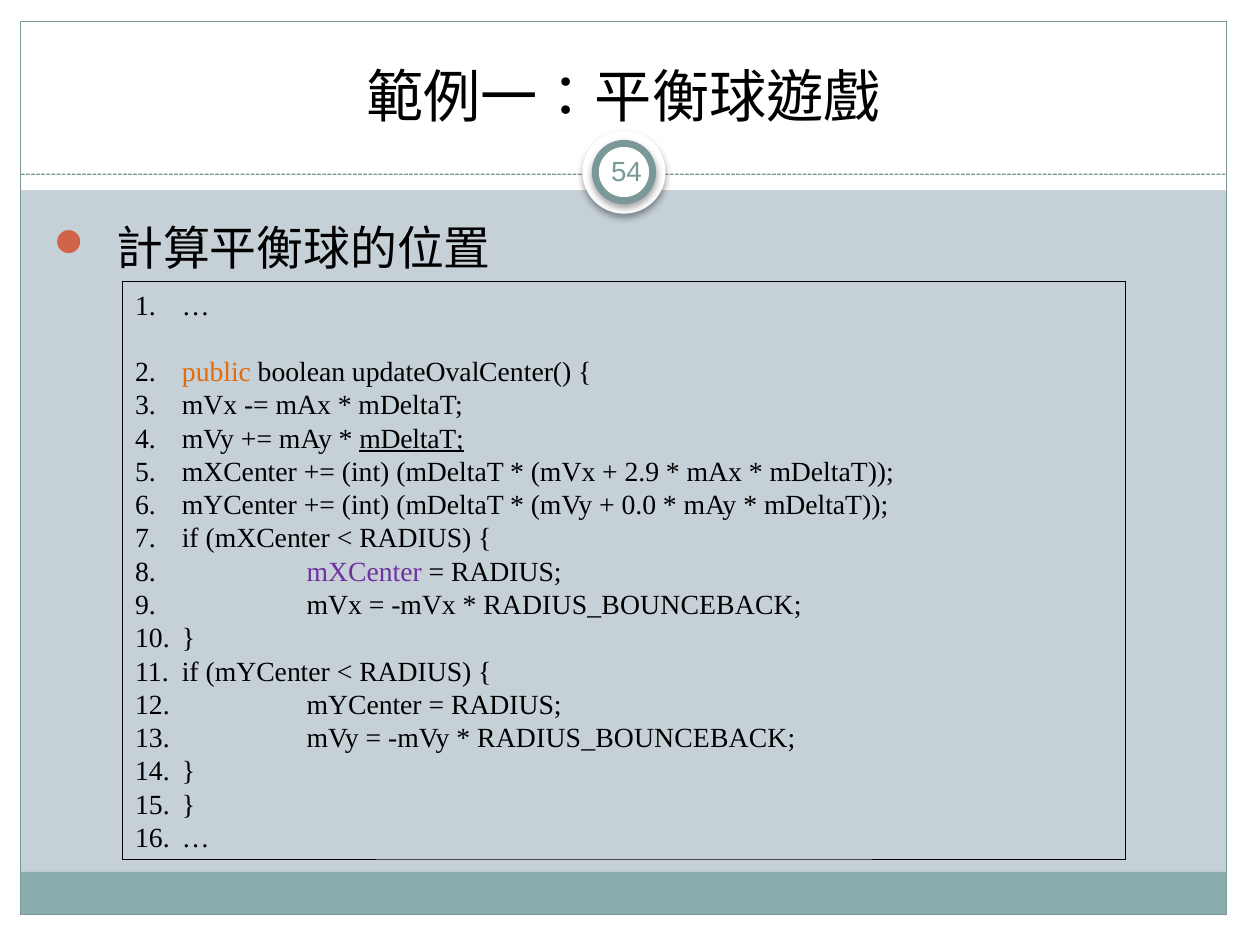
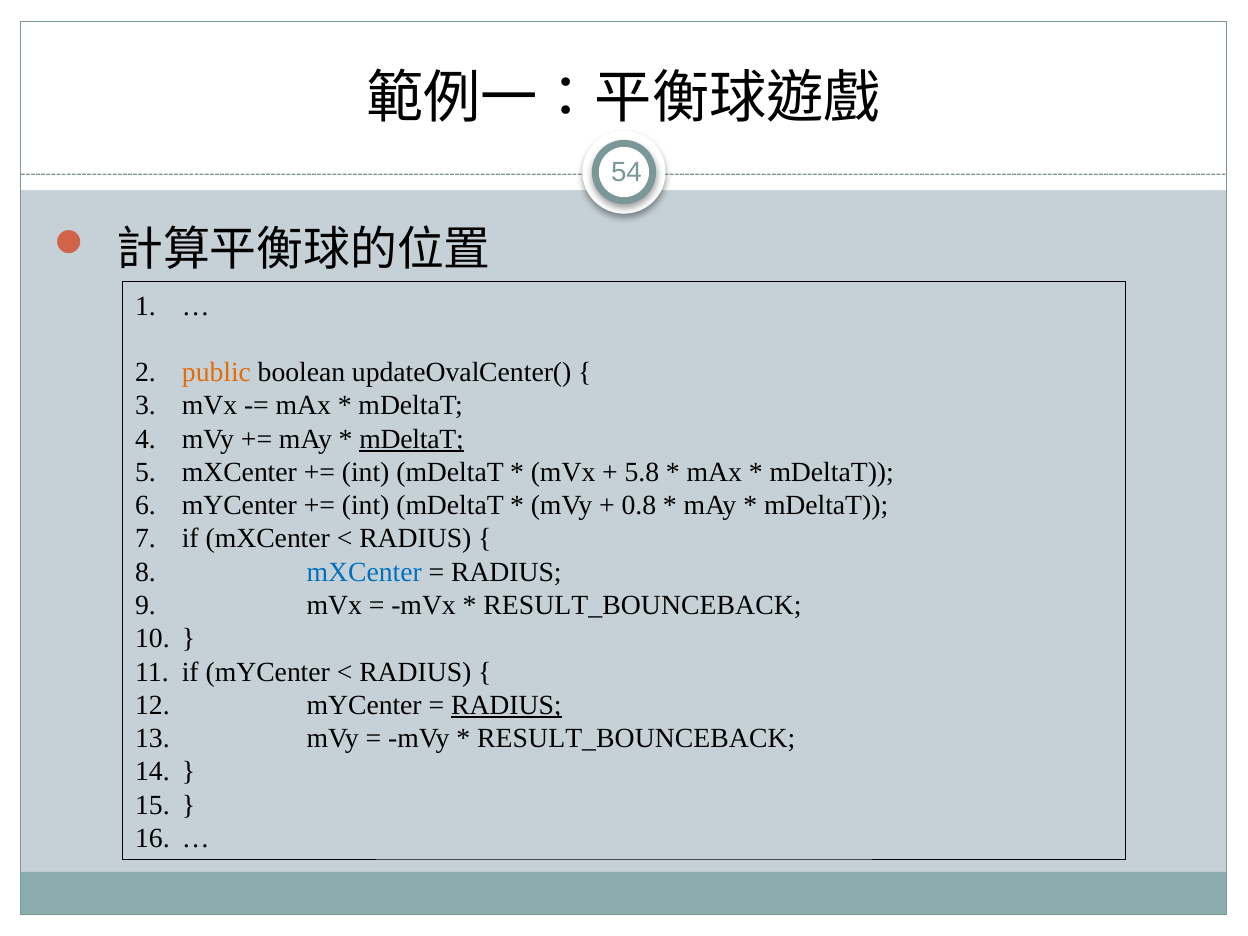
2.9: 2.9 -> 5.8 (642, 472)
0.0: 0.0 -> 0.8 (639, 506)
mXCenter colour: purple -> blue (364, 572)
RADIUS_BOUNCEBACK: RADIUS_BOUNCEBACK -> RESULT_BOUNCEBACK (642, 605)
RADIUS underline: none -> present (506, 705)
RADIUS_BOUNCEBACK: RADIUS_BOUNCEBACK -> RESULT_BOUNCEBACK (636, 738)
